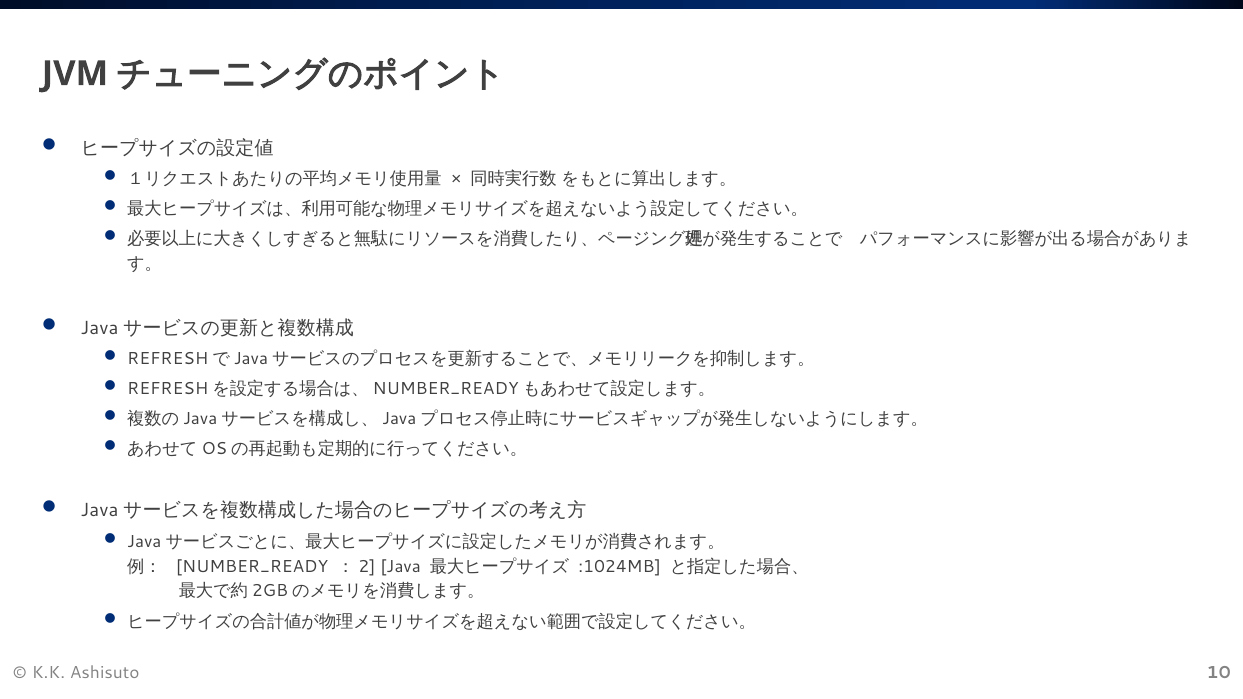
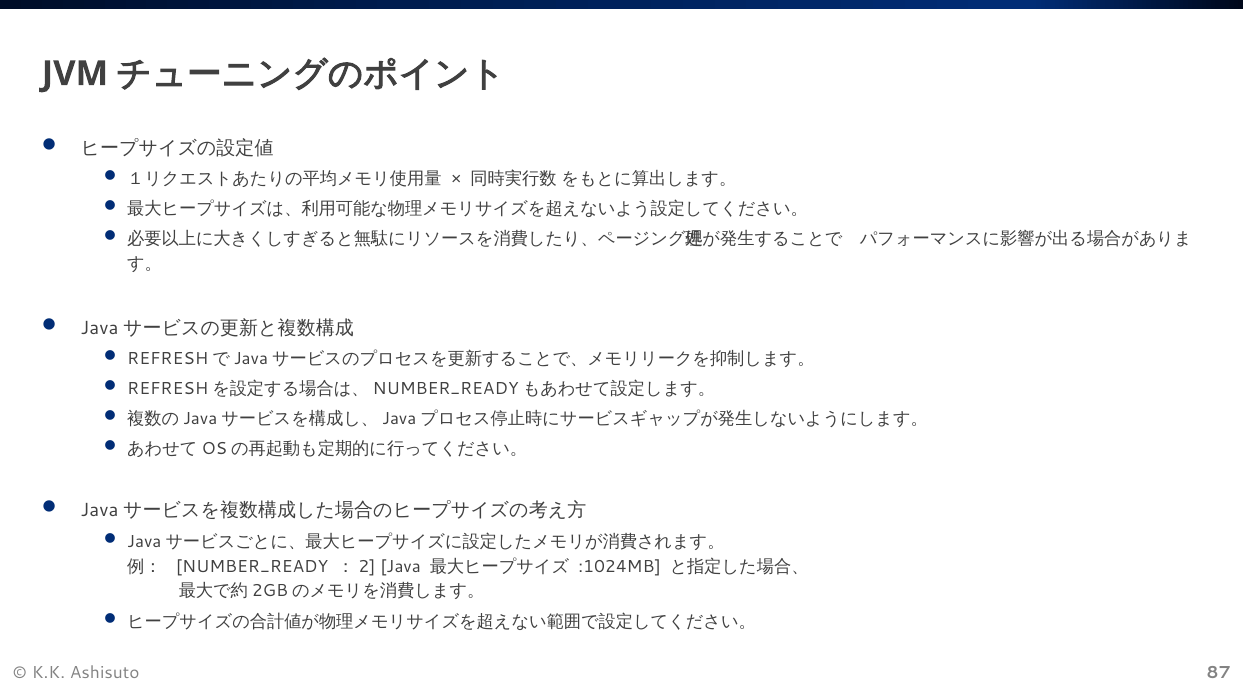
10: 10 -> 87 (1219, 673)
